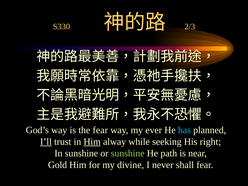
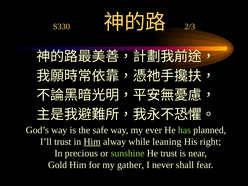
the fear: fear -> safe (100, 130)
has colour: light blue -> light green (184, 130)
I’ll underline: present -> none (46, 142)
seeking: seeking -> leaning (167, 142)
In sunshine: sunshine -> precious (81, 153)
He path: path -> trust (169, 153)
divine: divine -> gather (131, 165)
